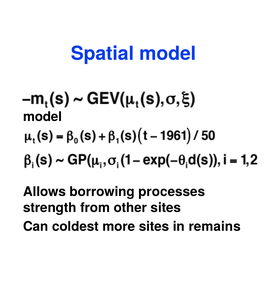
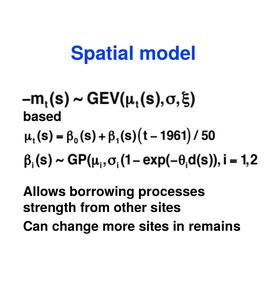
model: model -> based (42, 117)
coldest: coldest -> change (75, 226)
